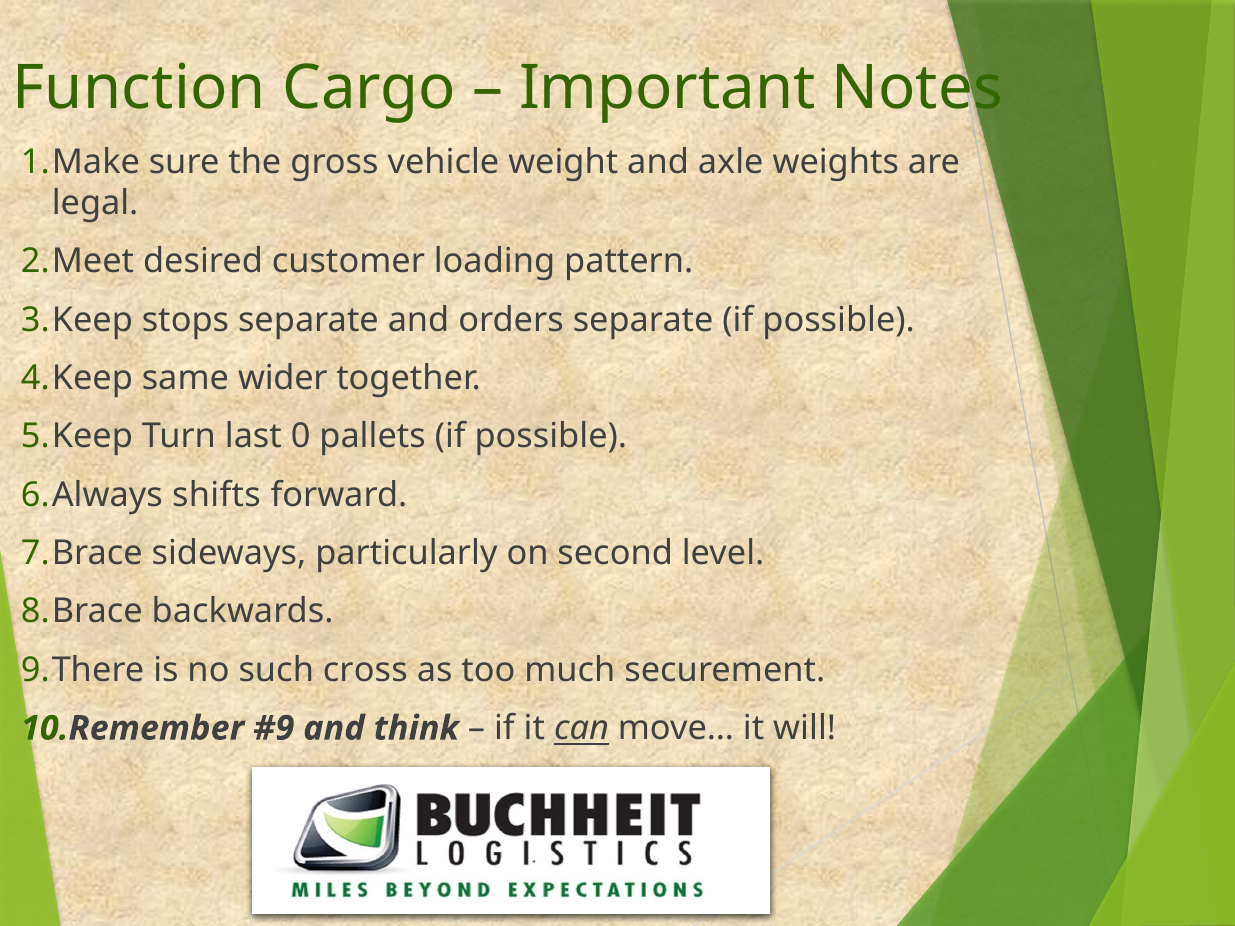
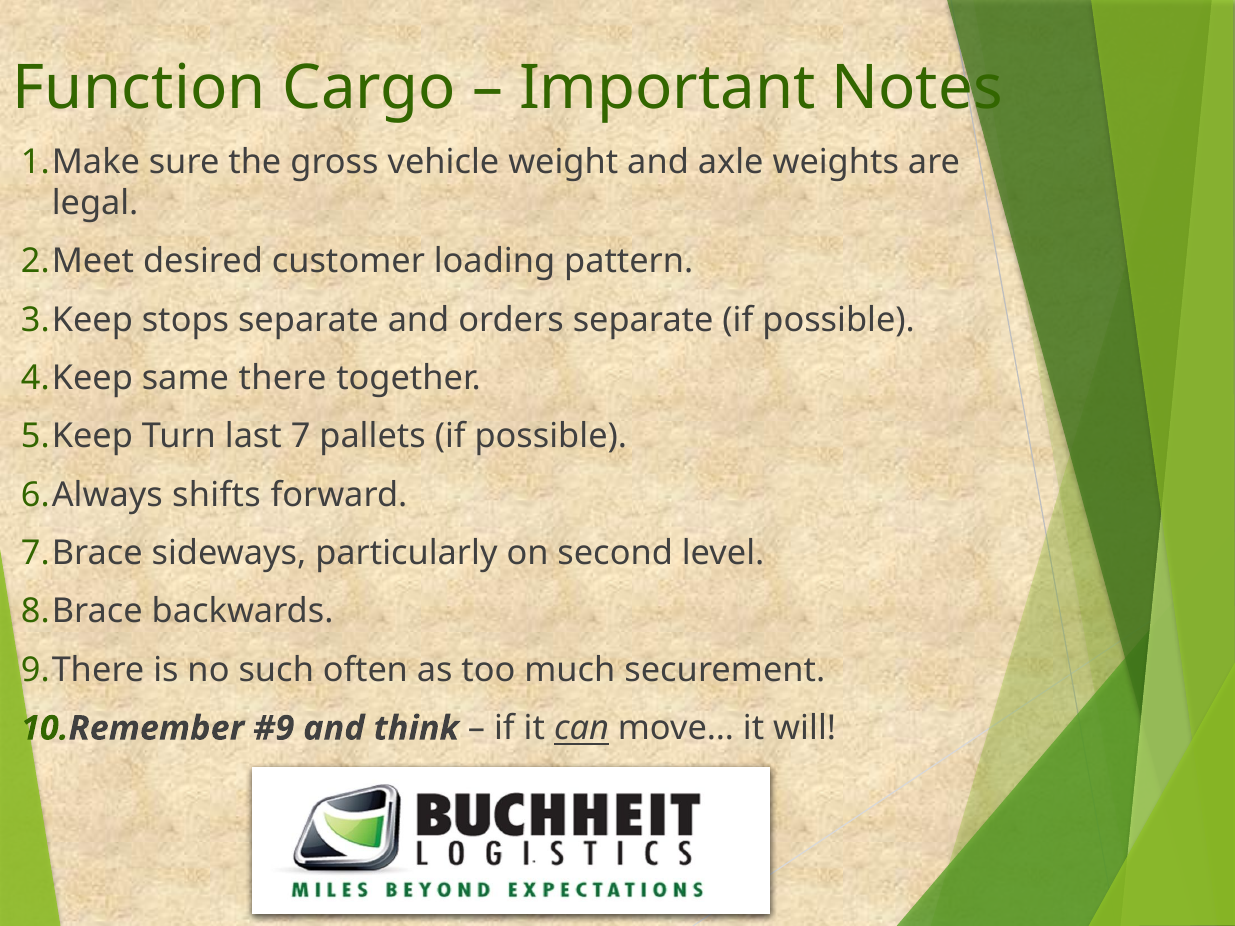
wider: wider -> there (283, 378)
0: 0 -> 7 (301, 437)
cross: cross -> often (365, 670)
